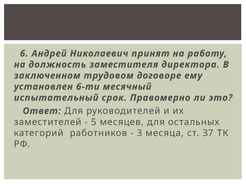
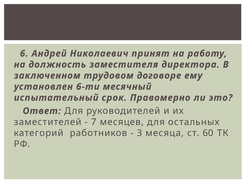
5: 5 -> 7 (94, 122)
37: 37 -> 60 (208, 133)
